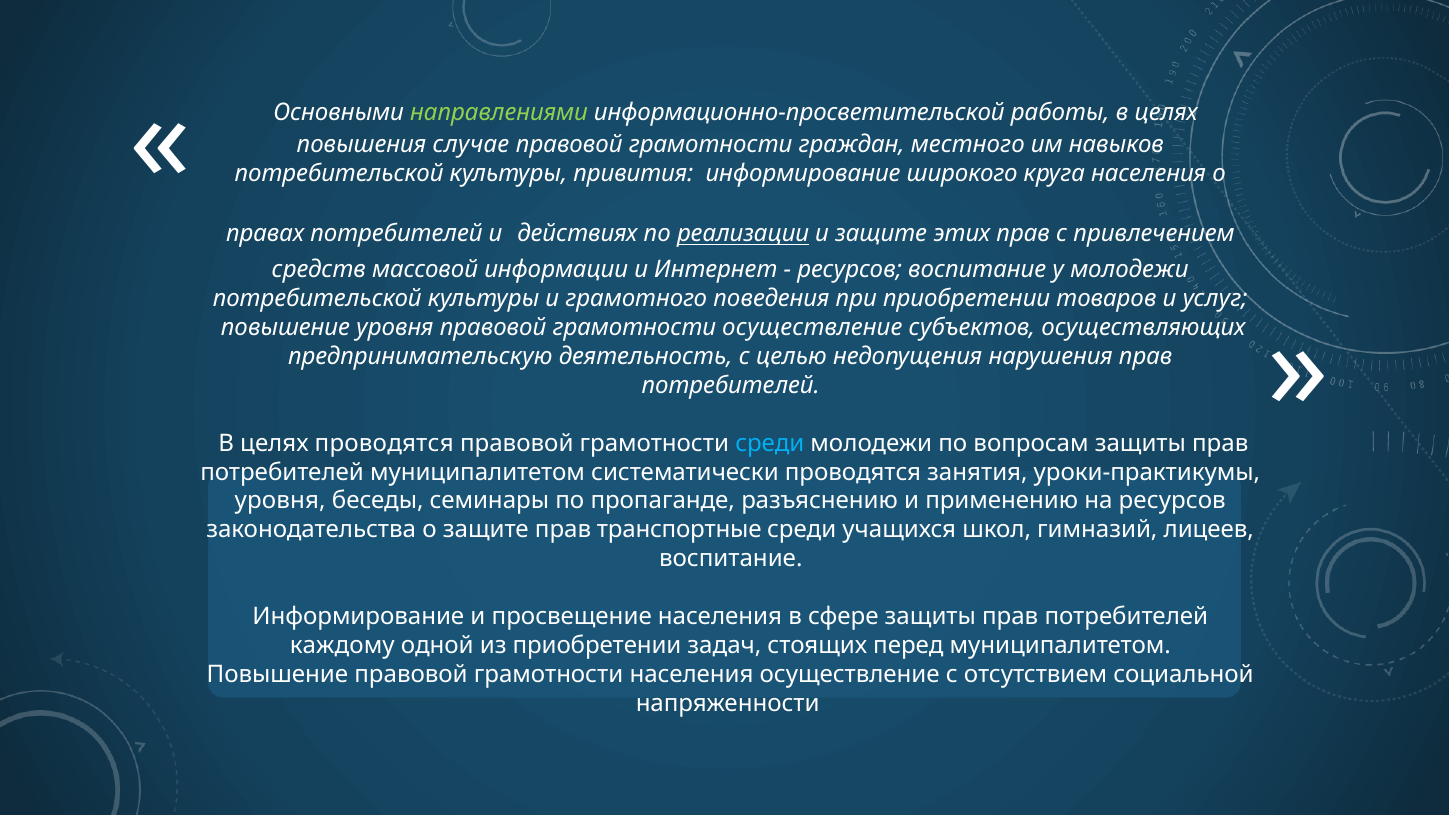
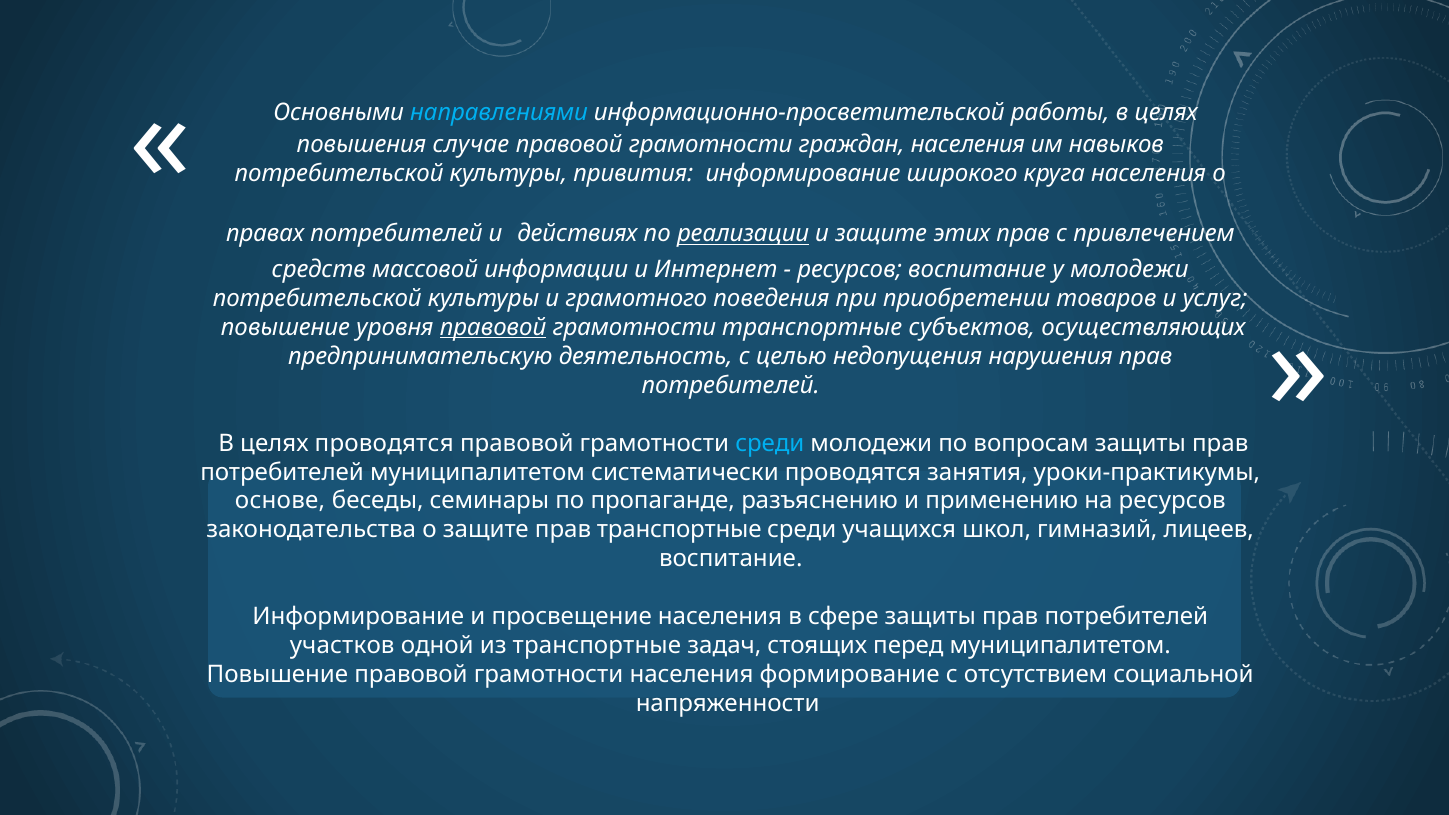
направлениями colour: light green -> light blue (499, 112)
граждан местного: местного -> населения (968, 144)
правовой underline: none -> present (493, 327)
грамотности осуществление: осуществление -> транспортные (812, 327)
уровня: уровня -> основе (280, 501)
каждому: каждому -> участков (342, 646)
из приобретении: приобретении -> транспортные (597, 646)
населения осуществление: осуществление -> формирование (850, 675)
